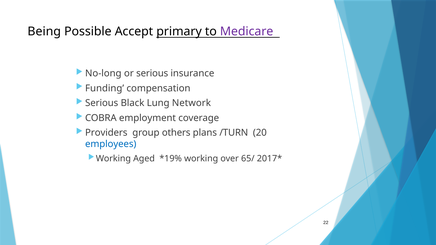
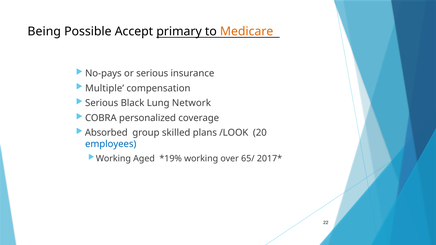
Medicare colour: purple -> orange (247, 32)
No-long: No-long -> No-pays (103, 73)
Funding: Funding -> Multiple (105, 88)
employment: employment -> personalized (147, 118)
Providers: Providers -> Absorbed (106, 133)
others: others -> skilled (176, 133)
/TURN: /TURN -> /LOOK (234, 133)
